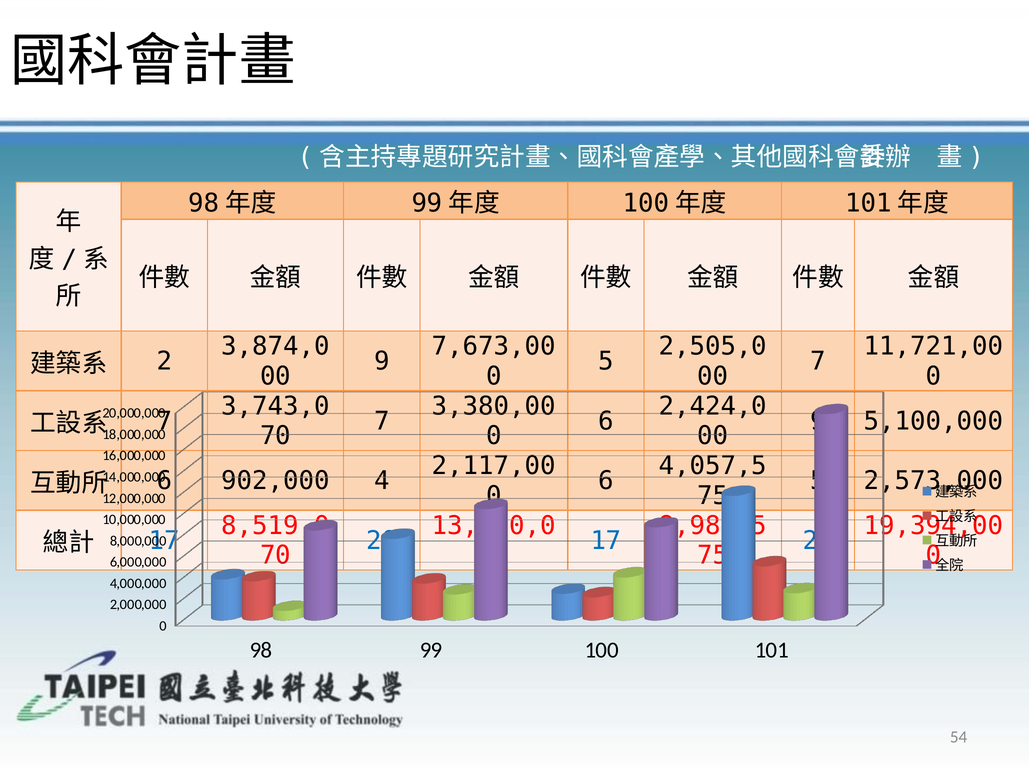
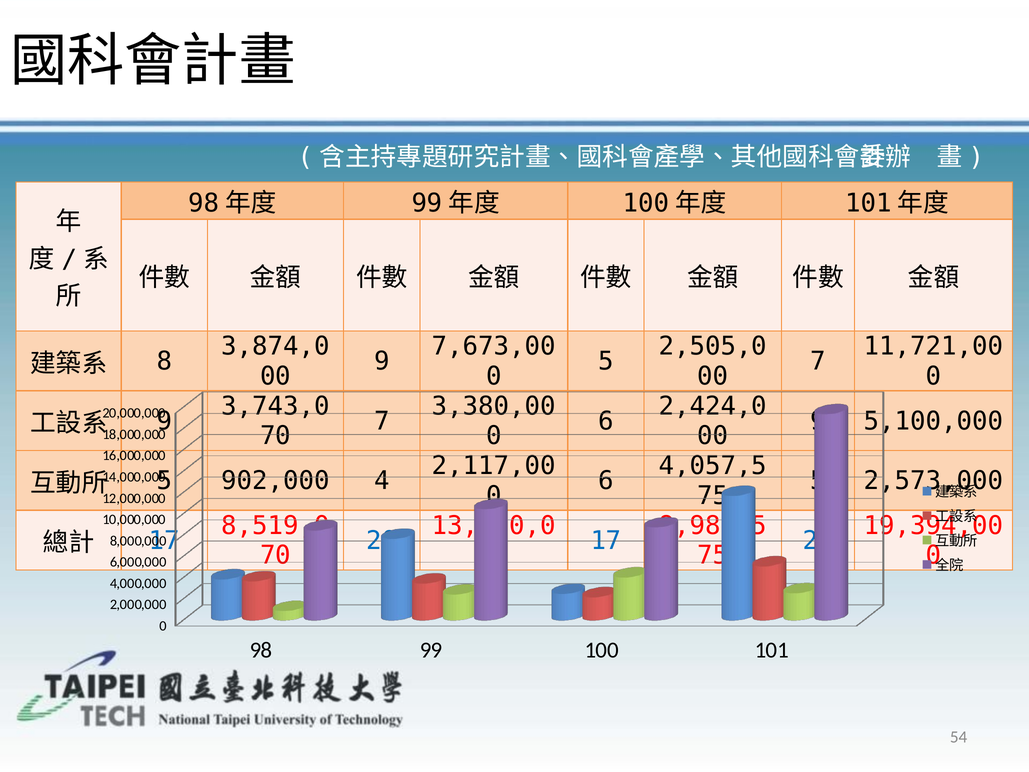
2: 2 -> 8 (164, 361)
7: 7 -> 9 (164, 421)
6: 6 -> 5 (164, 481)
